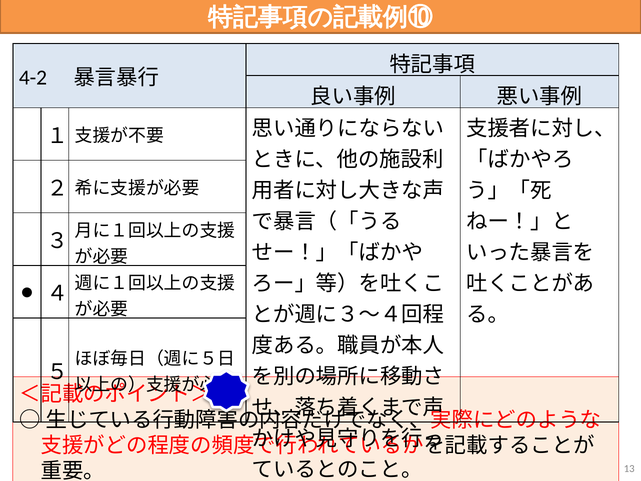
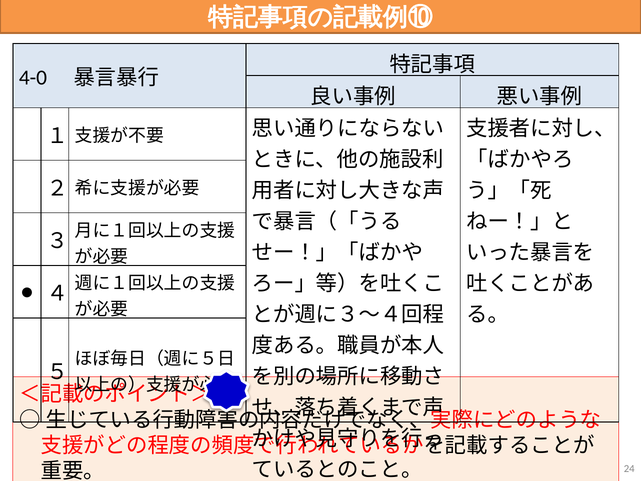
4-2: 4-2 -> 4-0 (33, 78)
13: 13 -> 24 (629, 469)
